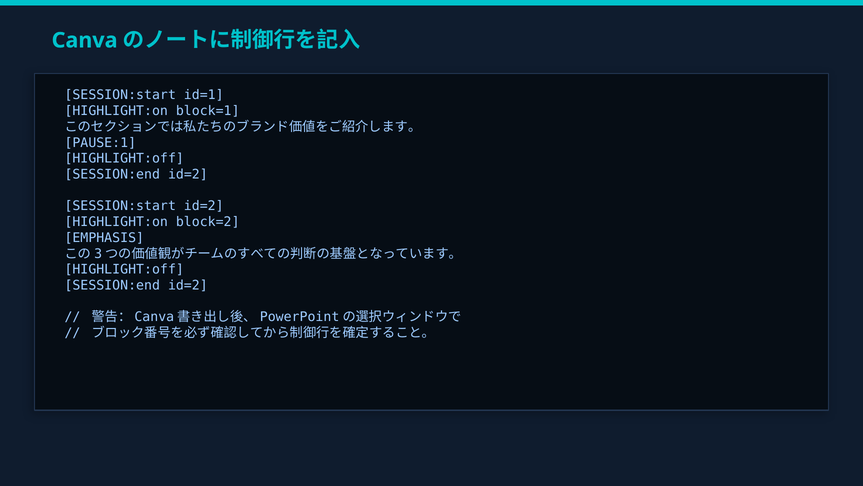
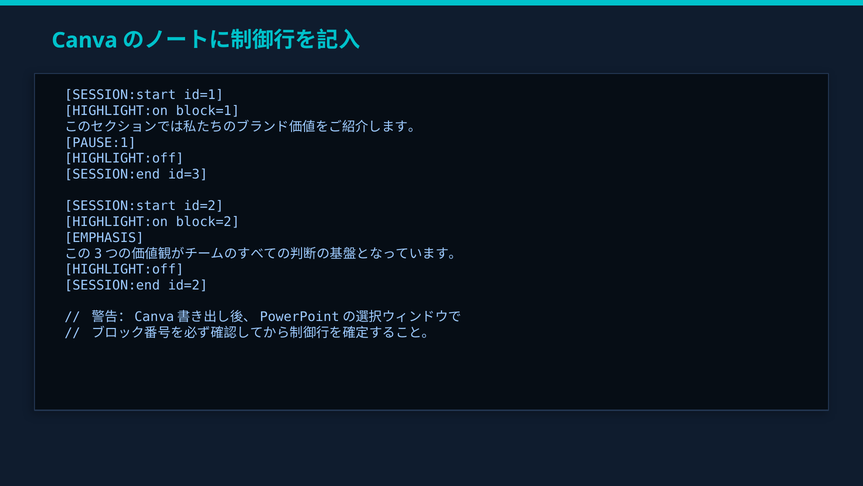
id=2: id=2 -> id=3 (188, 174)
